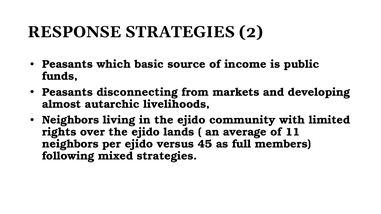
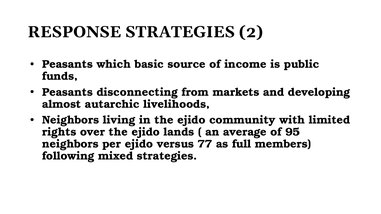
11: 11 -> 95 (293, 132)
45: 45 -> 77 (205, 144)
